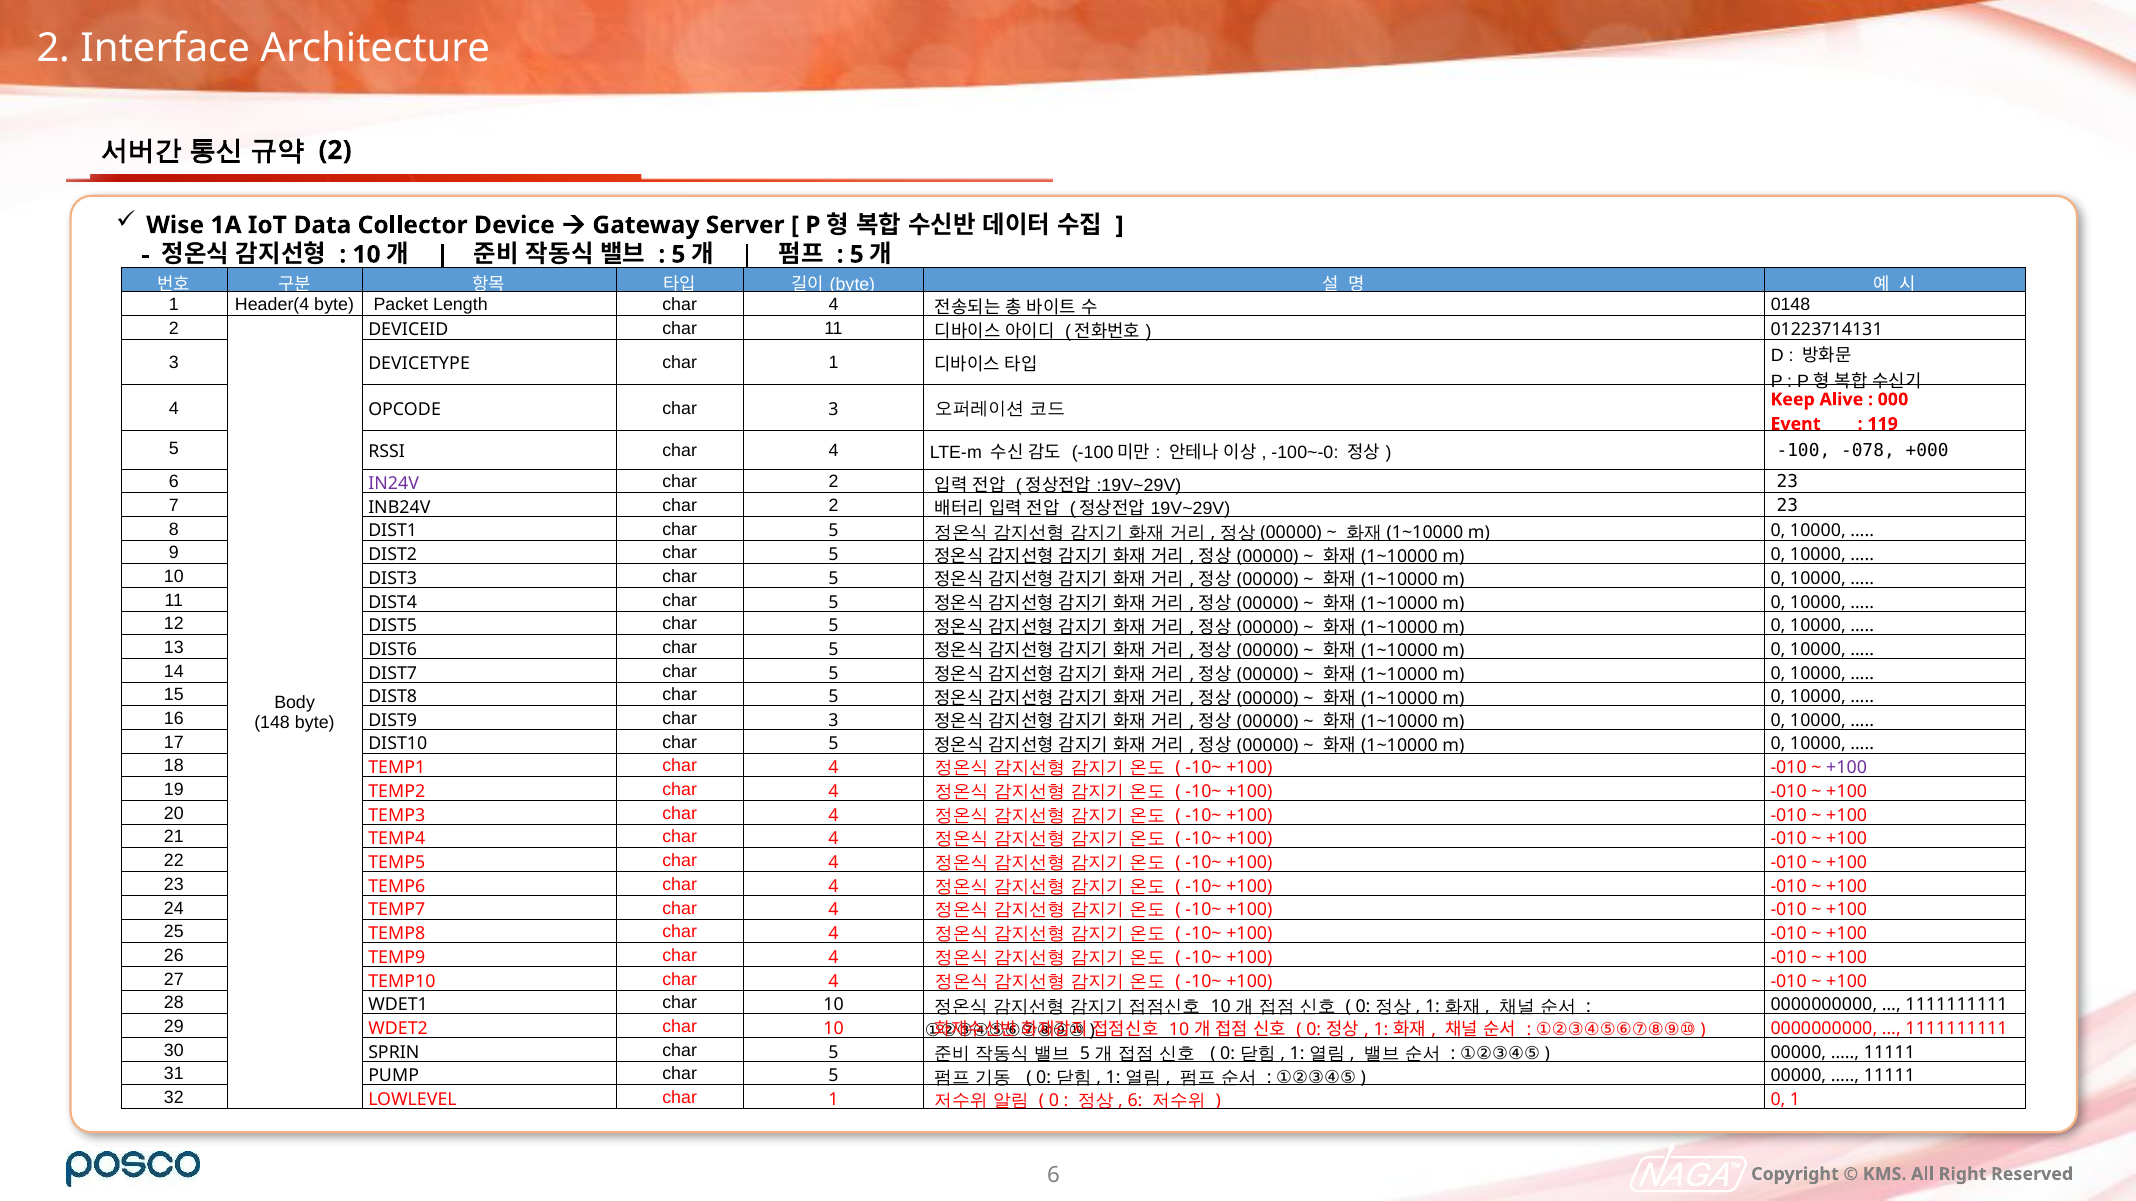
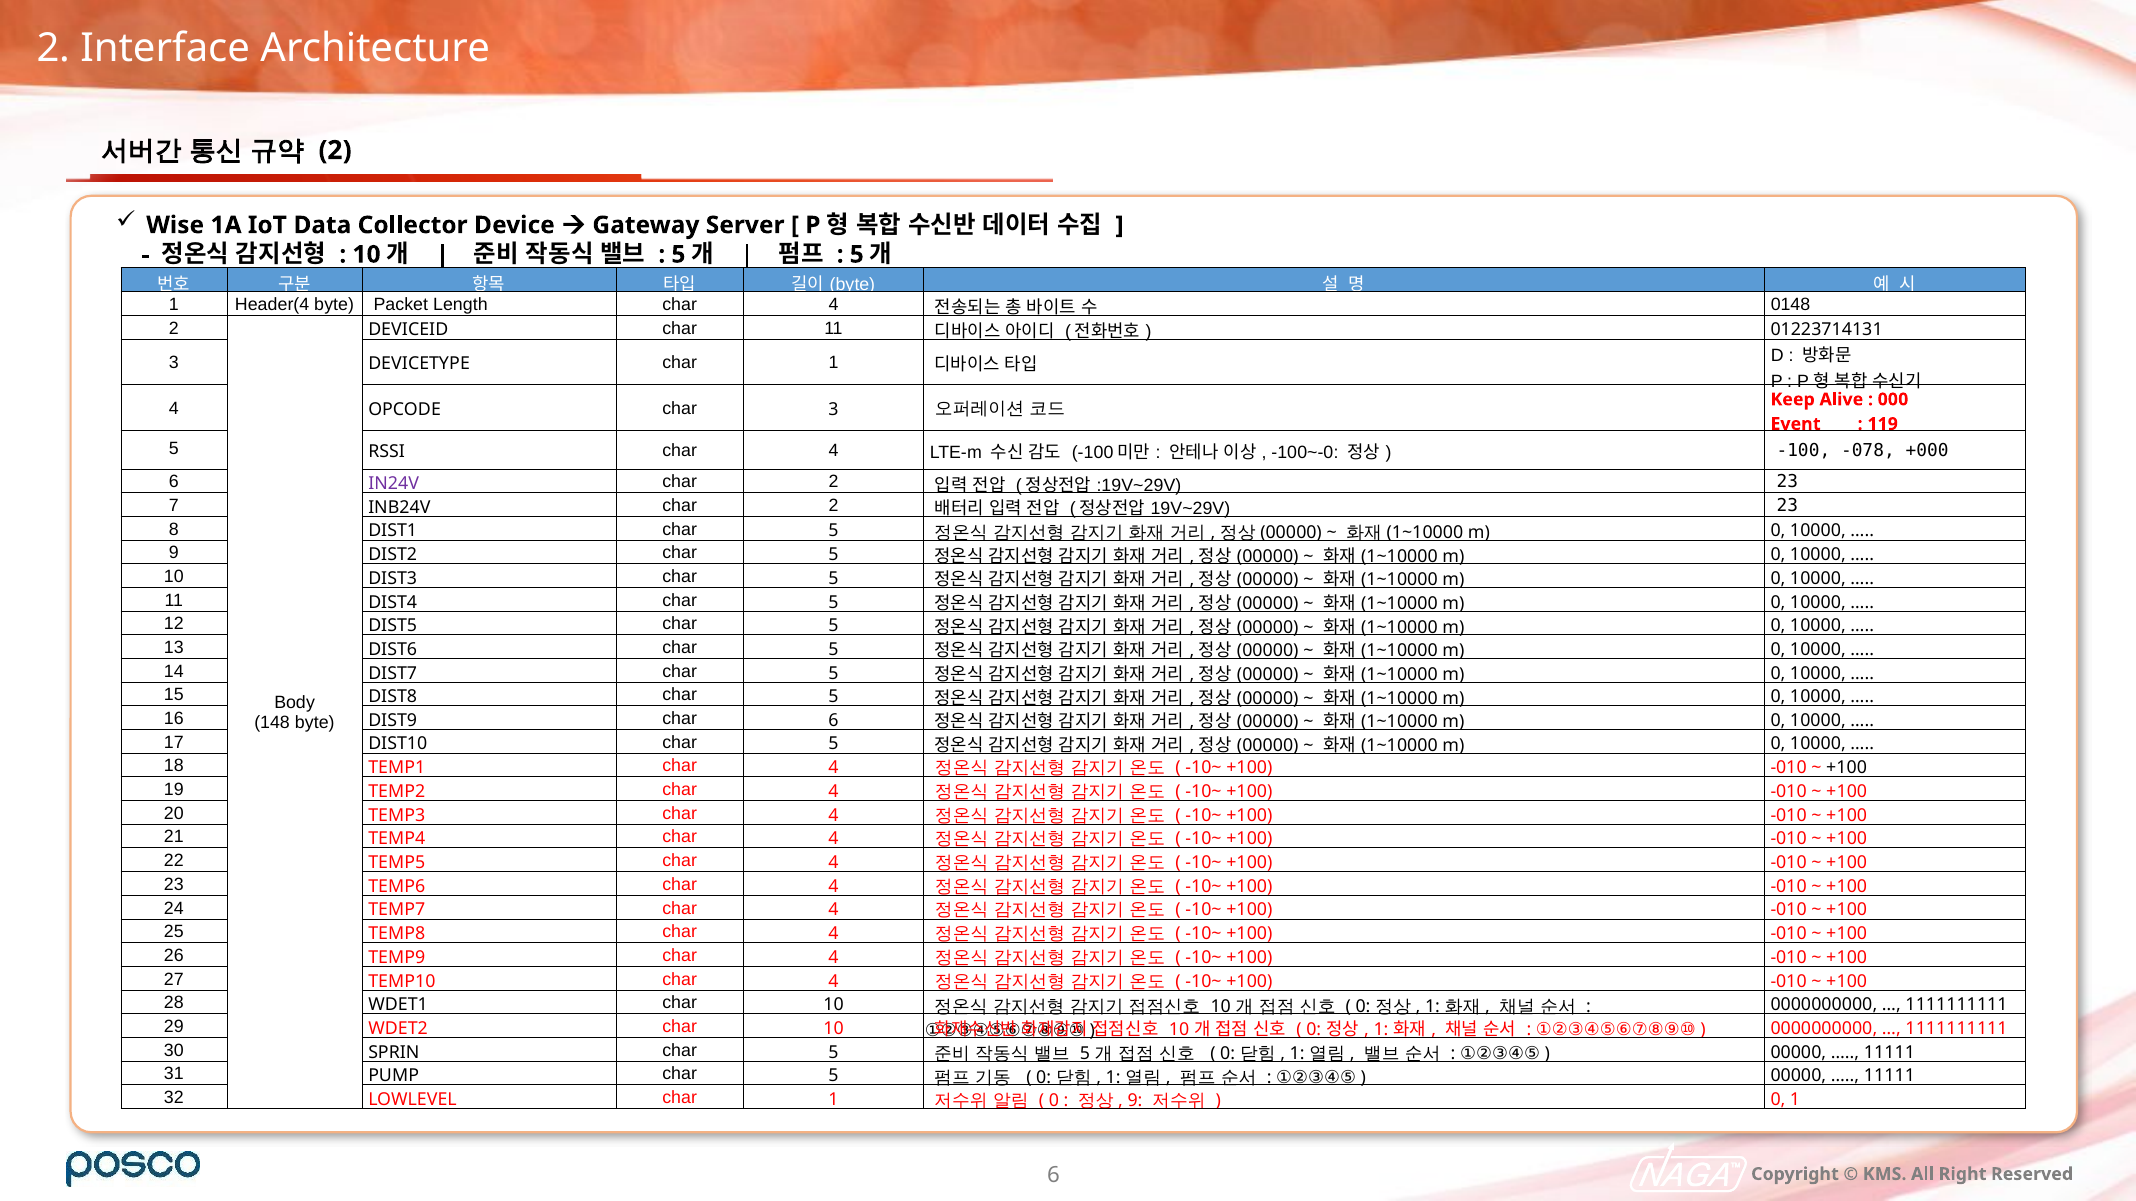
DIST9 char 3: 3 -> 6 (834, 721)
+100 colour: purple -> black (1847, 768)
6: 6 -> 9 (1135, 1101)
